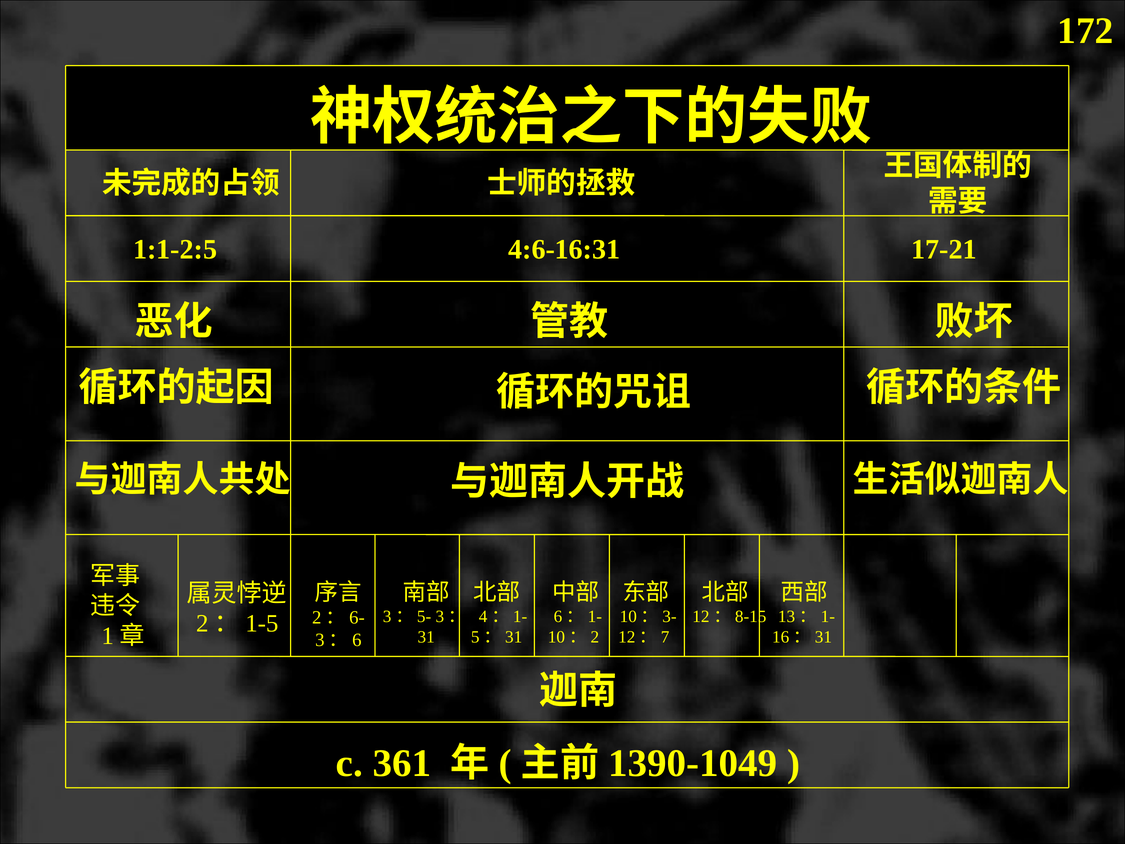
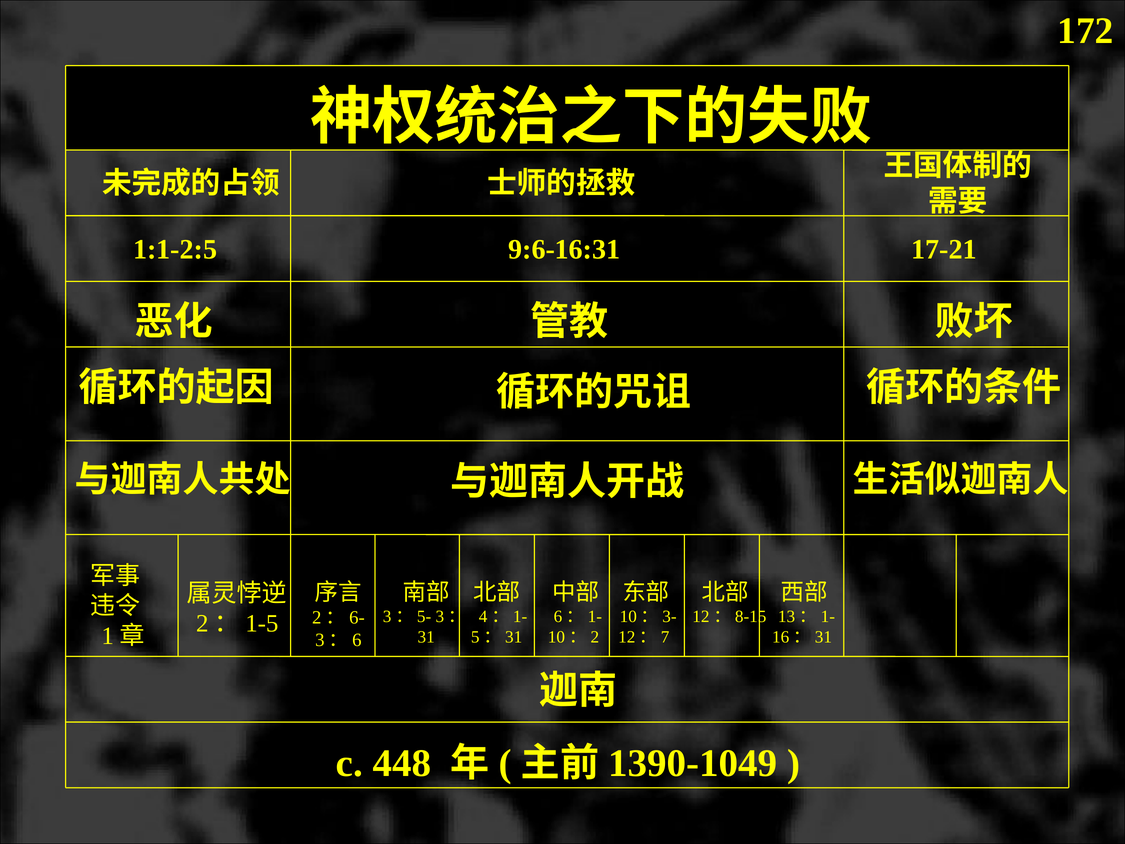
4:6-16:31: 4:6-16:31 -> 9:6-16:31 (564, 249)
361: 361 -> 448 (402, 763)
